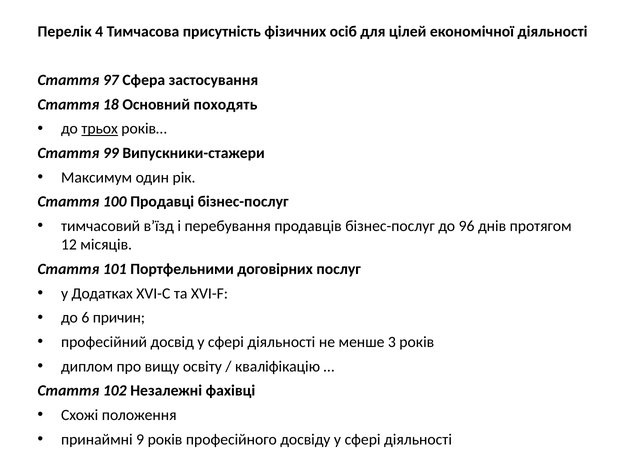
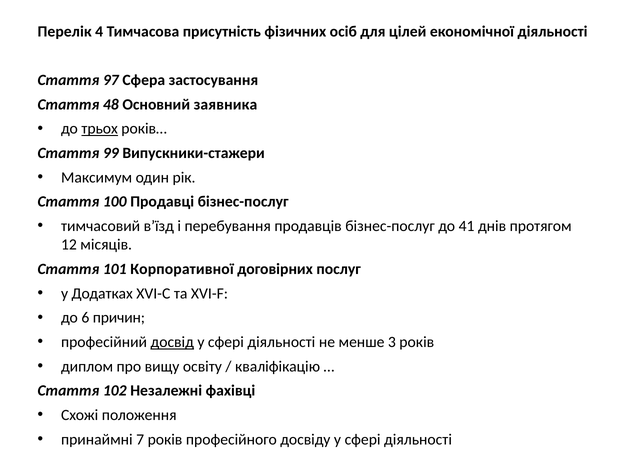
18: 18 -> 48 (111, 105)
походять: походять -> заявника (225, 105)
96: 96 -> 41 (467, 226)
Портфельними: Портфельними -> Корпоративної (182, 269)
досвід underline: none -> present (172, 342)
9: 9 -> 7 (140, 440)
